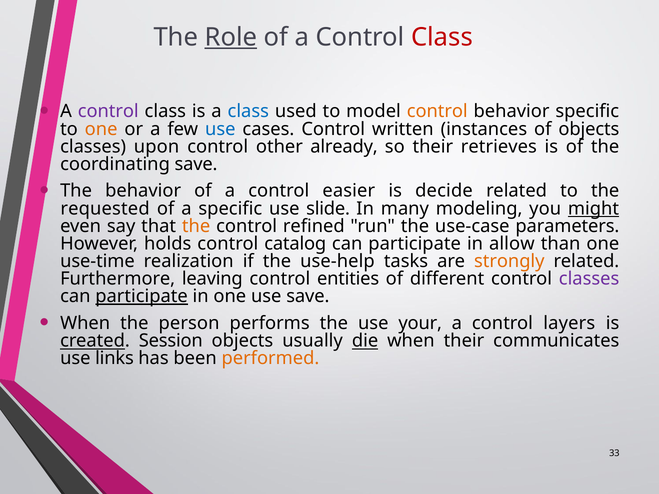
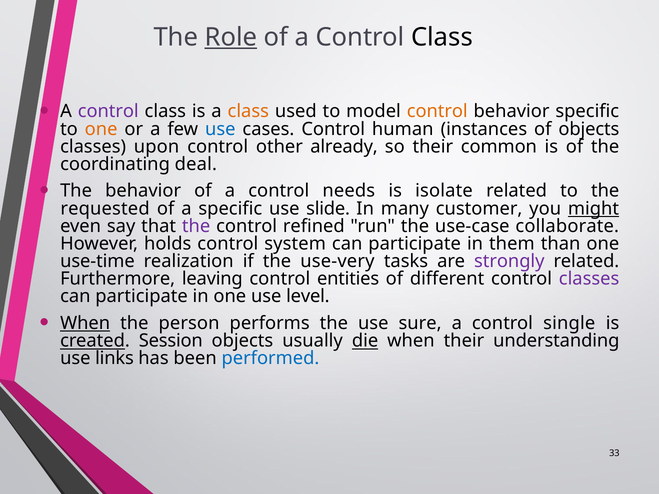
Class colour: red -> black (442, 37)
class colour: blue -> orange (248, 111)
written: written -> human (403, 129)
retrieves: retrieves -> common (499, 147)
coordinating save: save -> deal (196, 164)
easier: easier -> needs (349, 191)
decide: decide -> isolate (444, 191)
modeling: modeling -> customer (479, 209)
the colour: orange -> purple (196, 226)
parameters: parameters -> collaborate (567, 226)
catalog: catalog -> system (295, 244)
allow: allow -> them (512, 244)
use-help: use-help -> use-very (337, 261)
strongly colour: orange -> purple (509, 261)
participate underline: present -> none (142, 297)
use save: save -> level (308, 297)
When underline: none -> present (85, 323)
your: your -> sure (420, 323)
layers: layers -> single (569, 323)
communicates: communicates -> understanding (556, 341)
performed colour: orange -> blue (270, 358)
